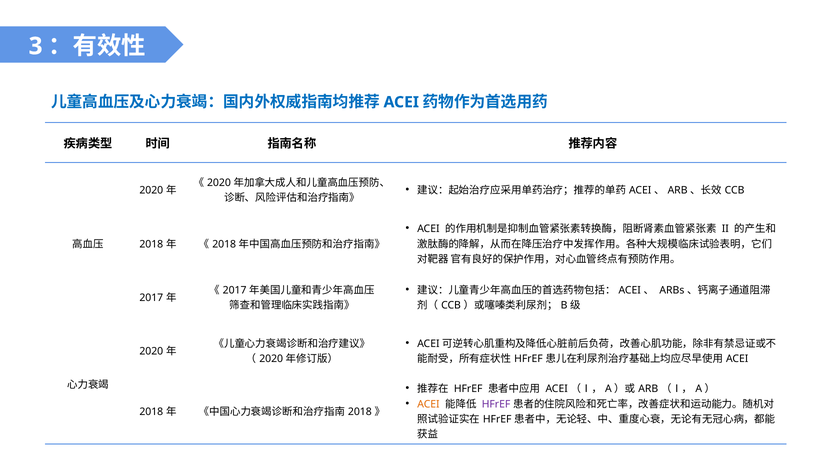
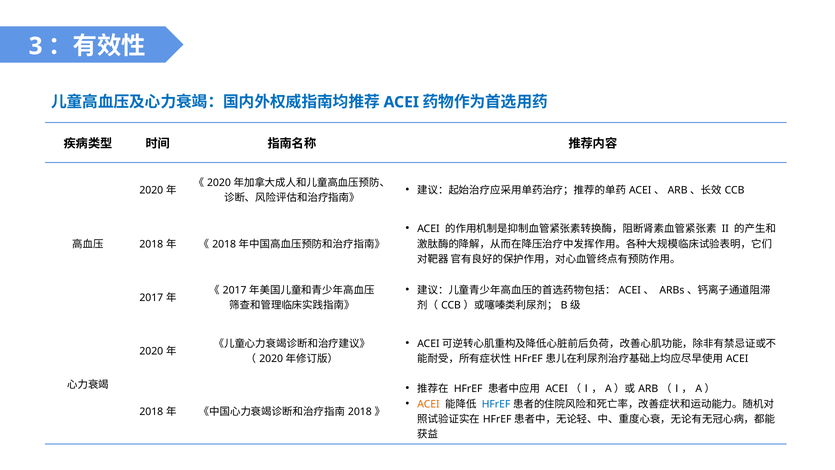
HFrEF colour: purple -> blue (496, 404)
